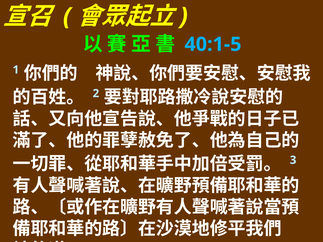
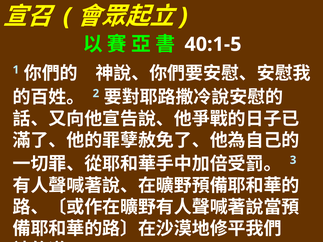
40:1-5 colour: light blue -> white (213, 44)
